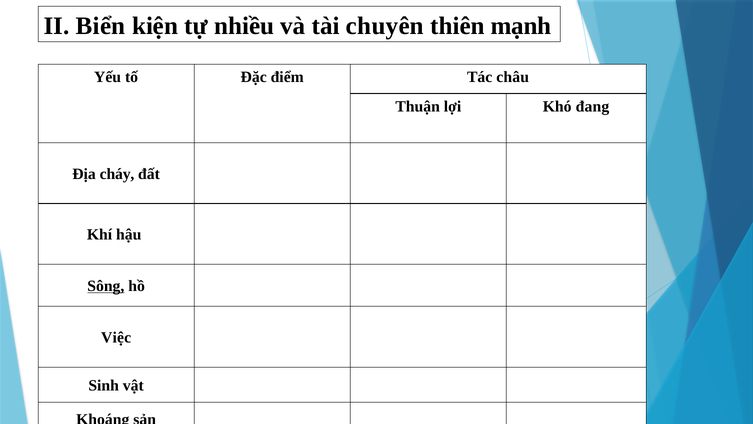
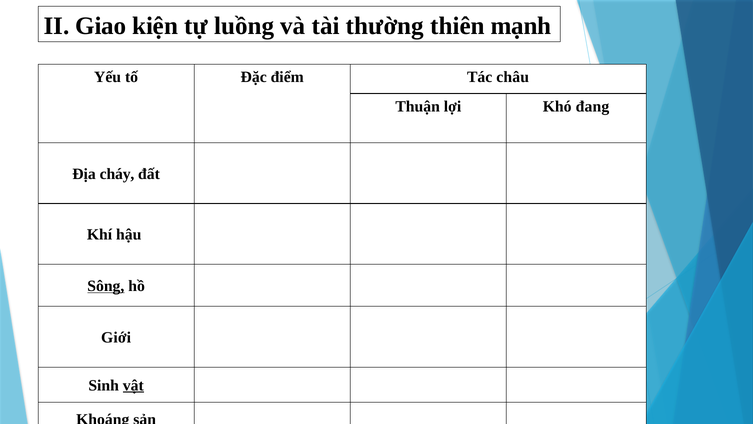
Biển: Biển -> Giao (101, 26)
nhiều: nhiều -> luồng (244, 26)
chuyên: chuyên -> thường (385, 26)
Việc: Việc -> Giới (116, 337)
vật underline: none -> present (133, 385)
